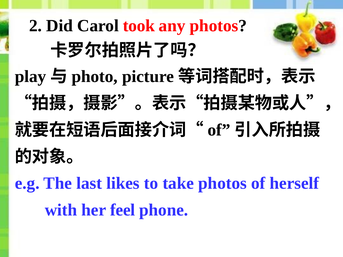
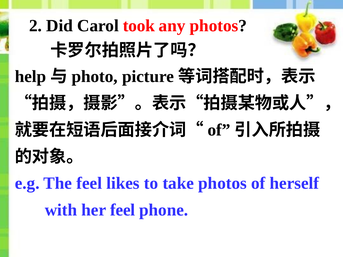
play: play -> help (30, 76)
The last: last -> feel (89, 184)
